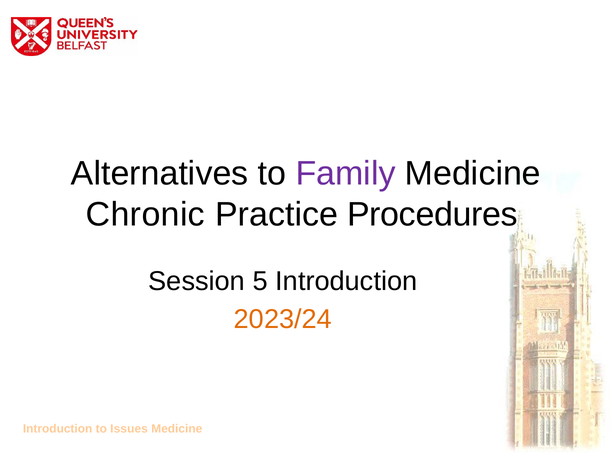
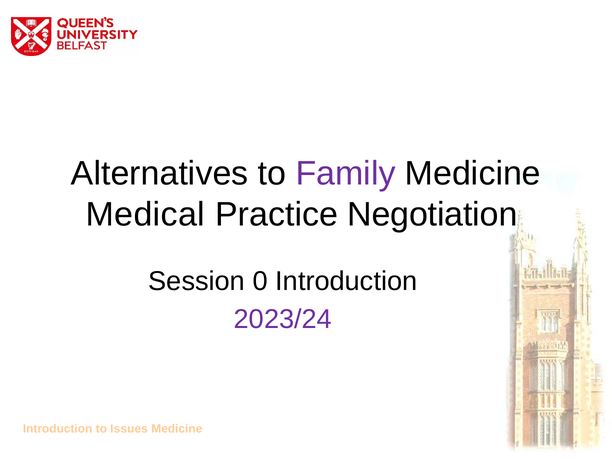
Chronic: Chronic -> Medical (145, 215)
Procedures: Procedures -> Negotiation (432, 215)
5: 5 -> 0 (260, 281)
2023/24 colour: orange -> purple (283, 319)
